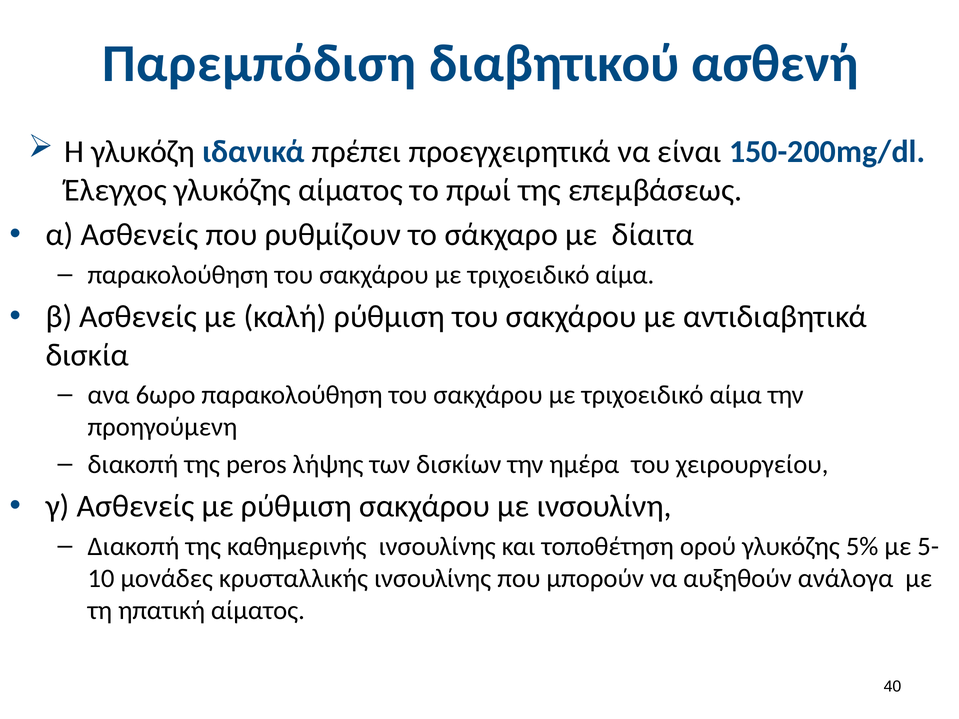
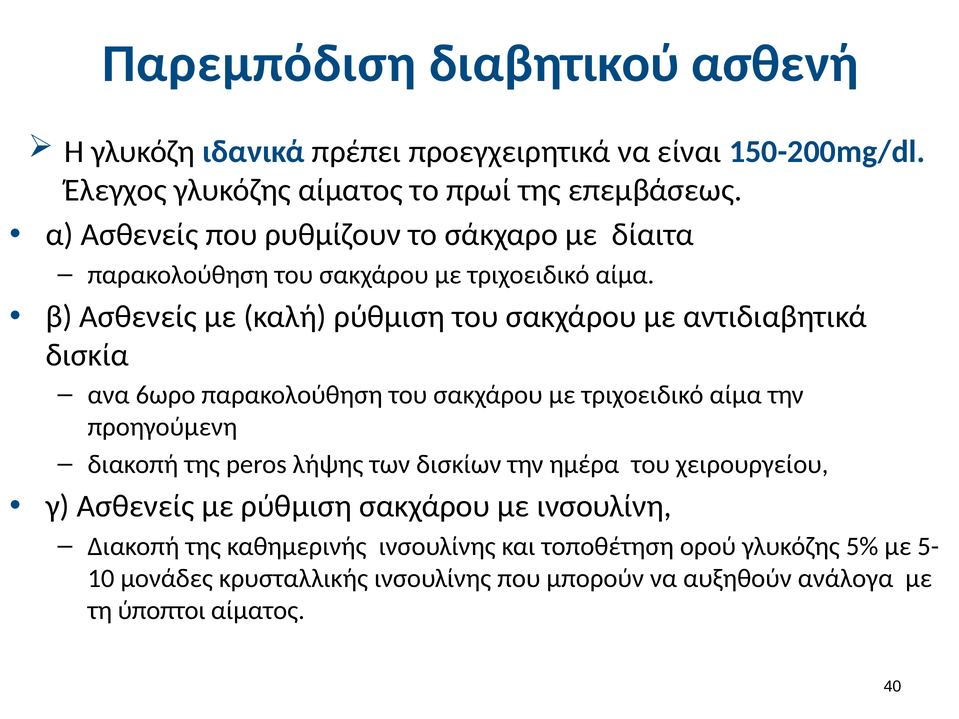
ηπατική: ηπατική -> ύποπτοι (162, 611)
